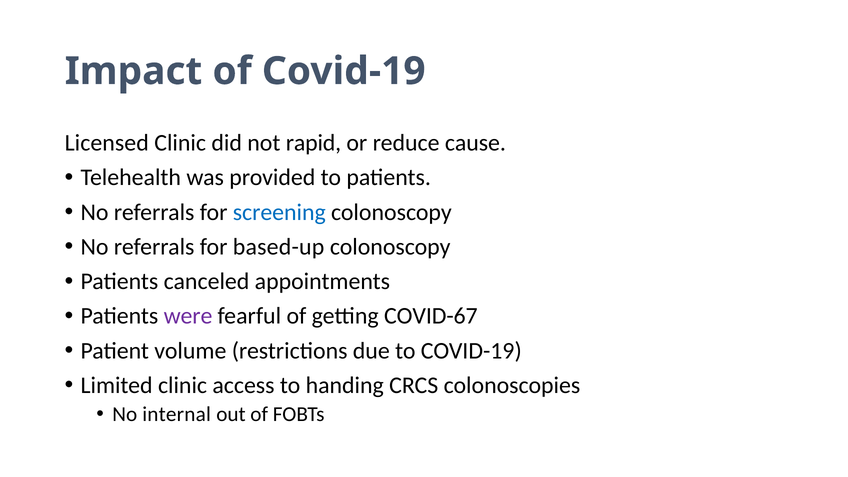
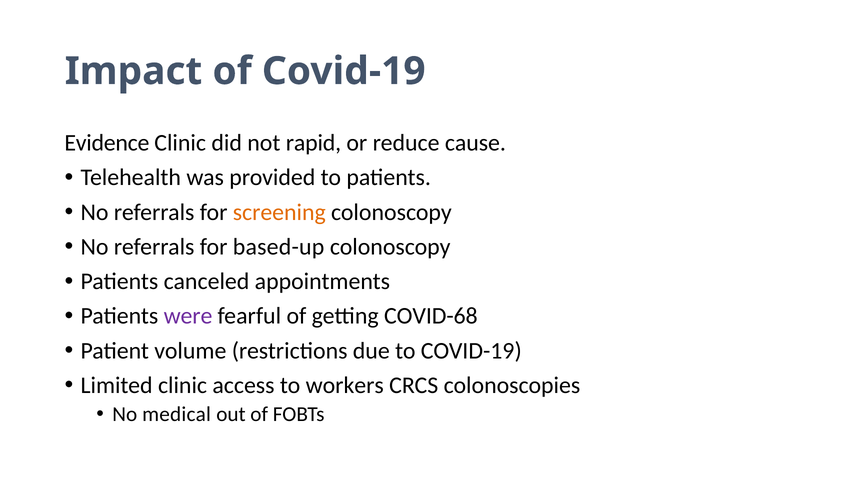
Licensed: Licensed -> Evidence (107, 143)
screening colour: blue -> orange (279, 212)
COVID-67: COVID-67 -> COVID-68 (431, 316)
handing: handing -> workers (345, 385)
internal: internal -> medical (177, 414)
